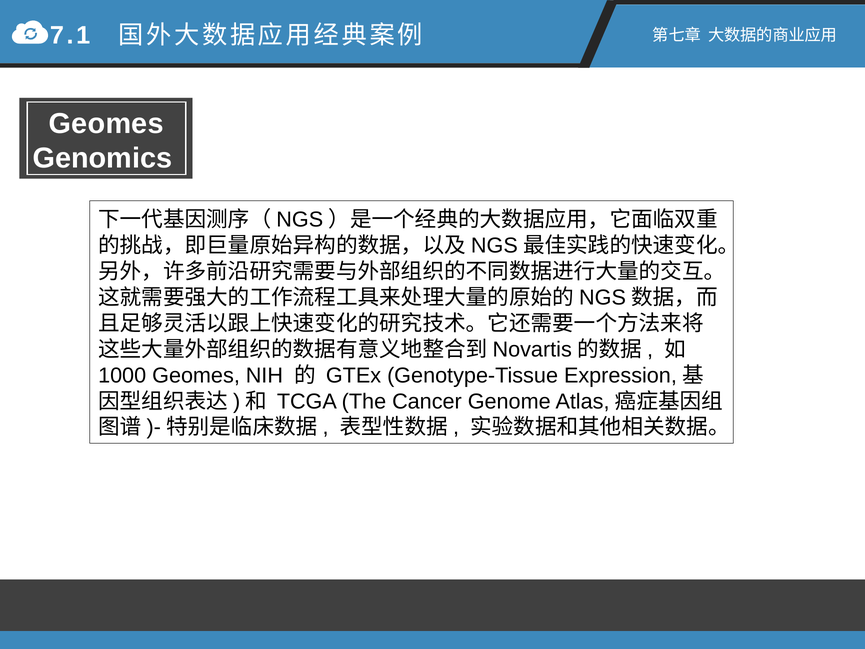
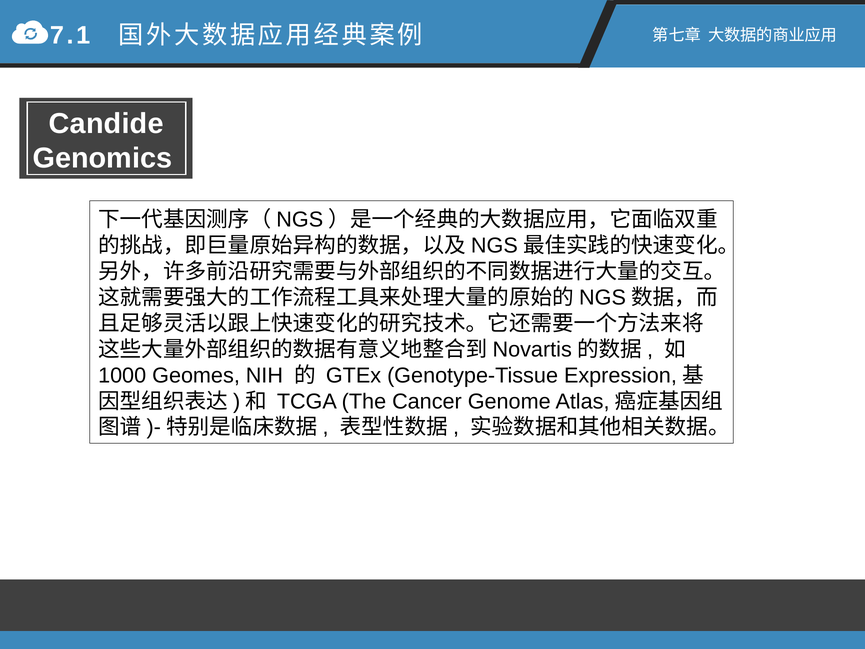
Geomes: Geomes -> Candide (106, 124)
